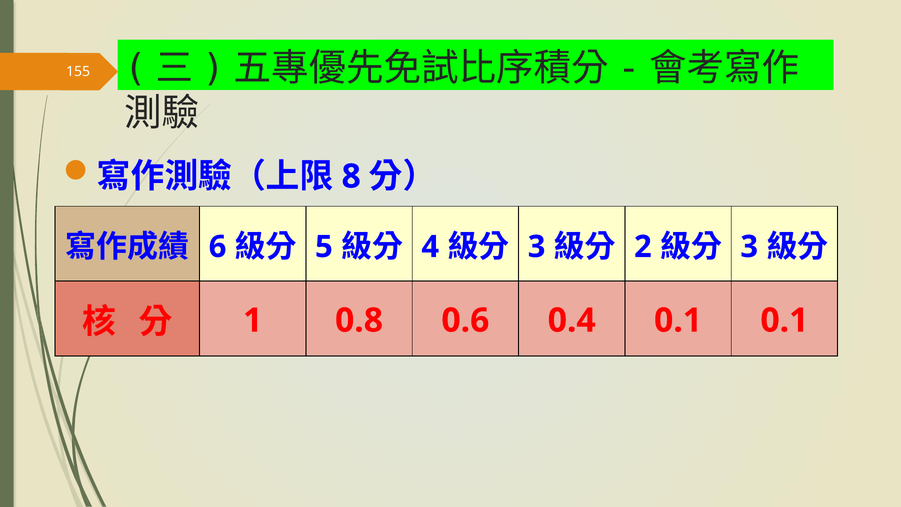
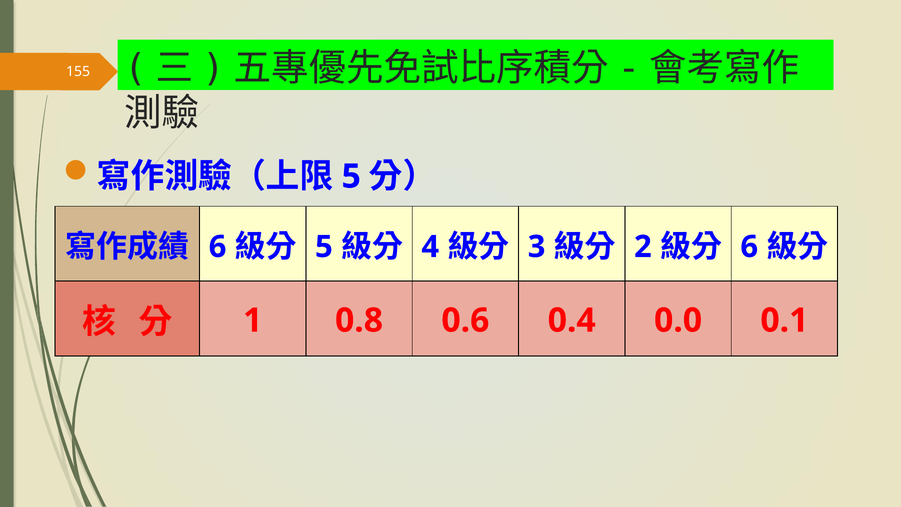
8: 8 -> 5 (351, 176)
3: 3 -> 6 (749, 247)
0.4 0.1: 0.1 -> 0.0 (678, 320)
